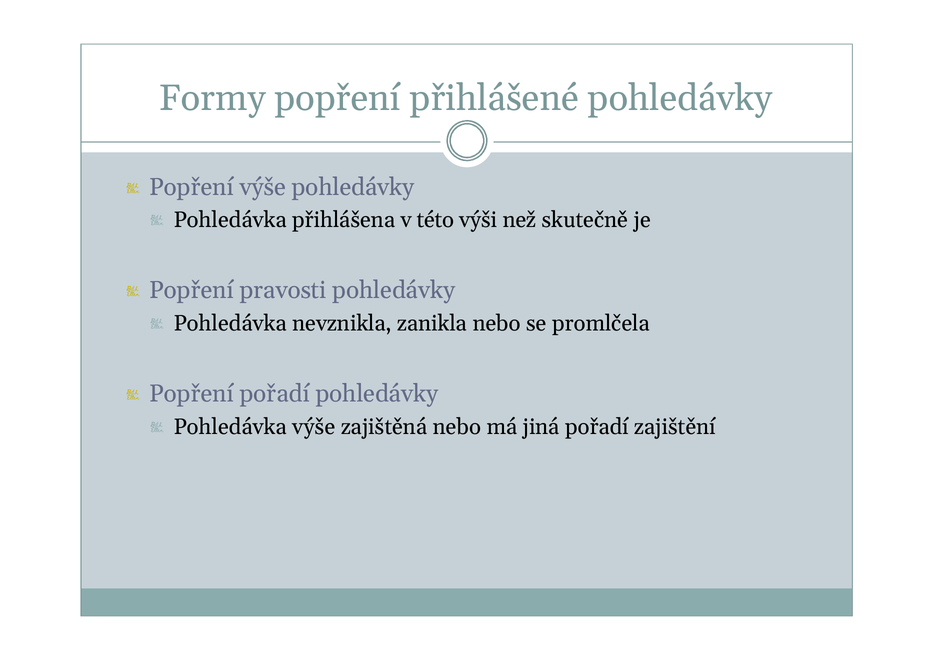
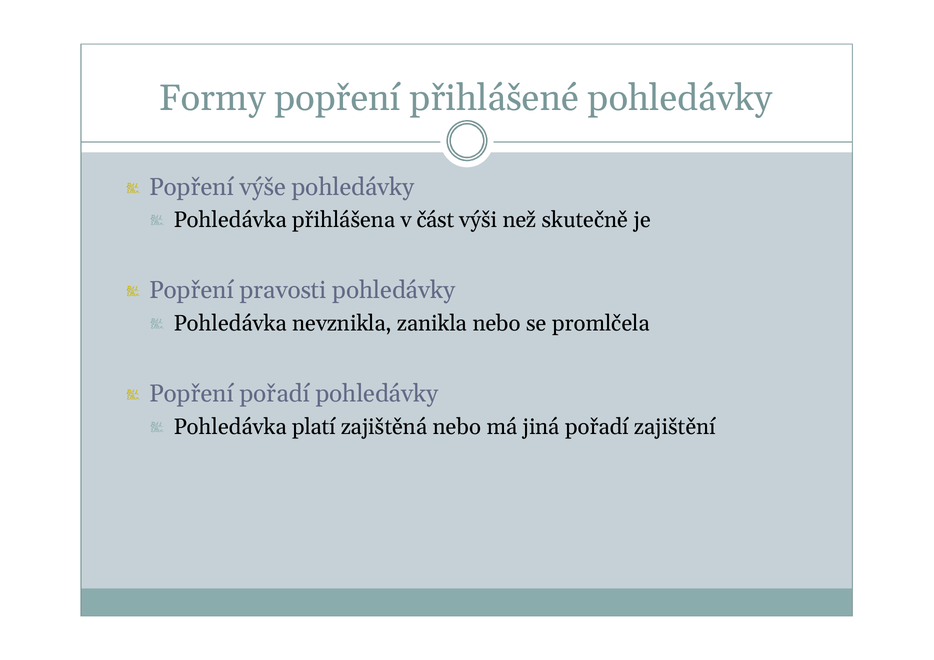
této: této -> část (436, 220)
Pohledávka výše: výše -> platí (314, 427)
